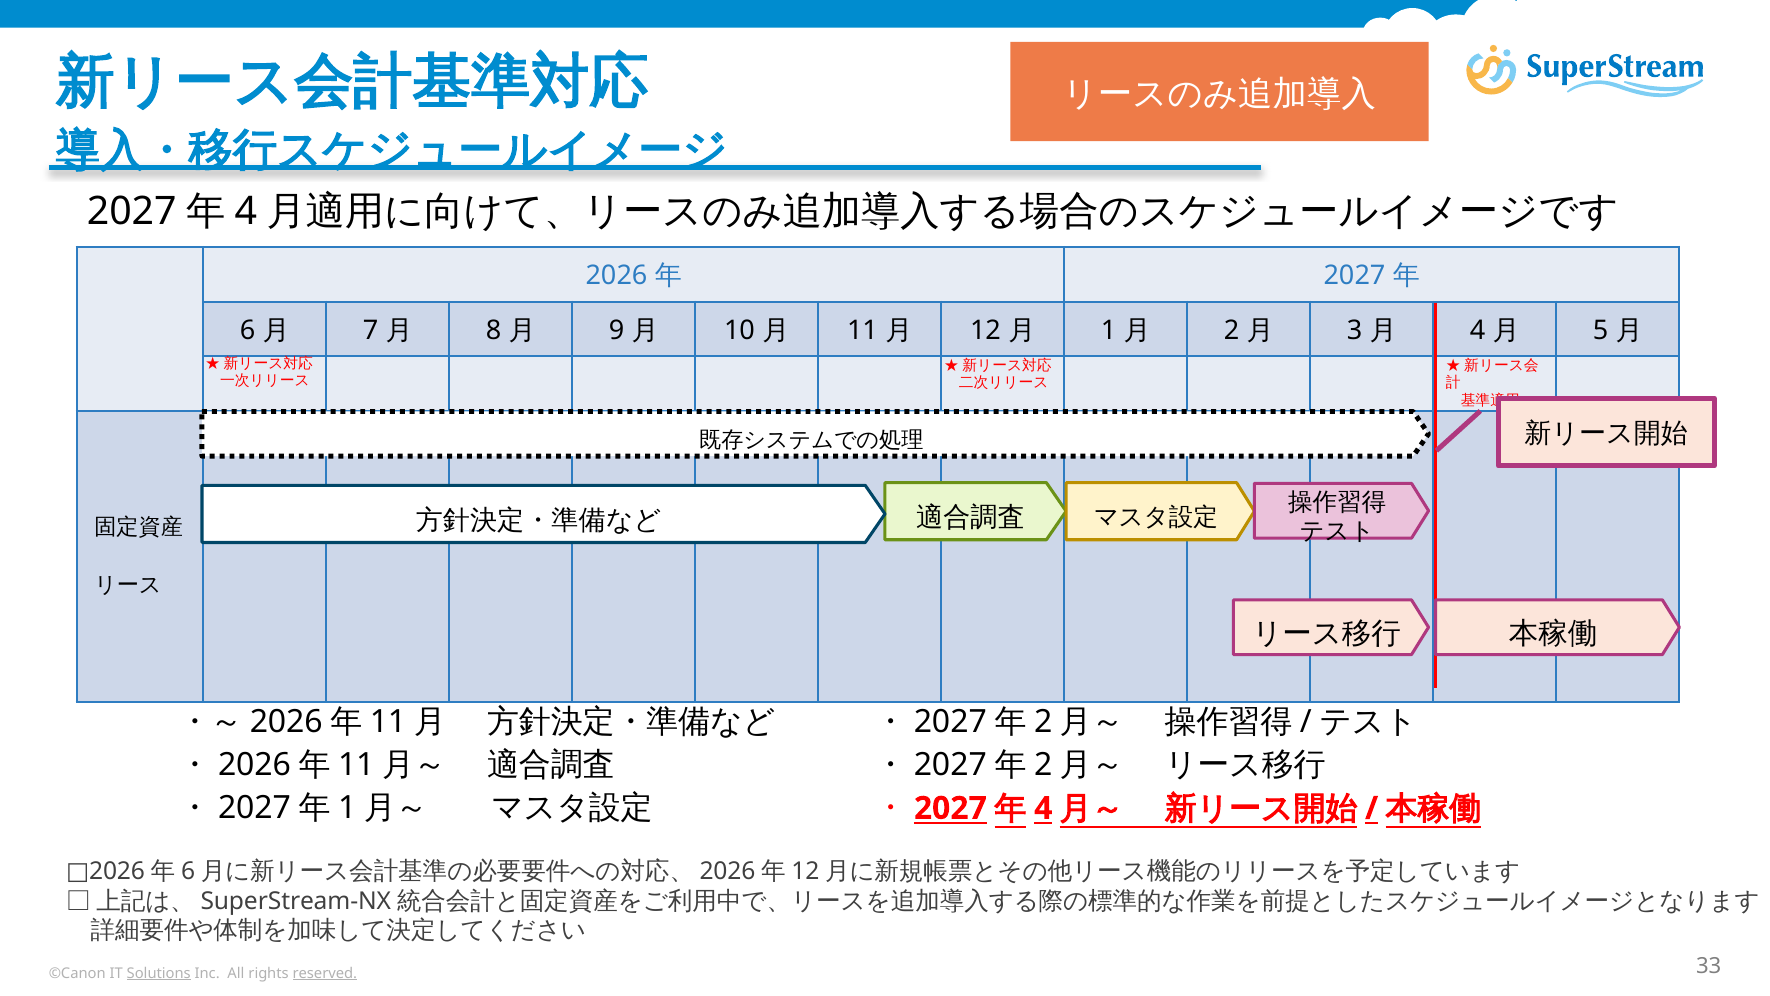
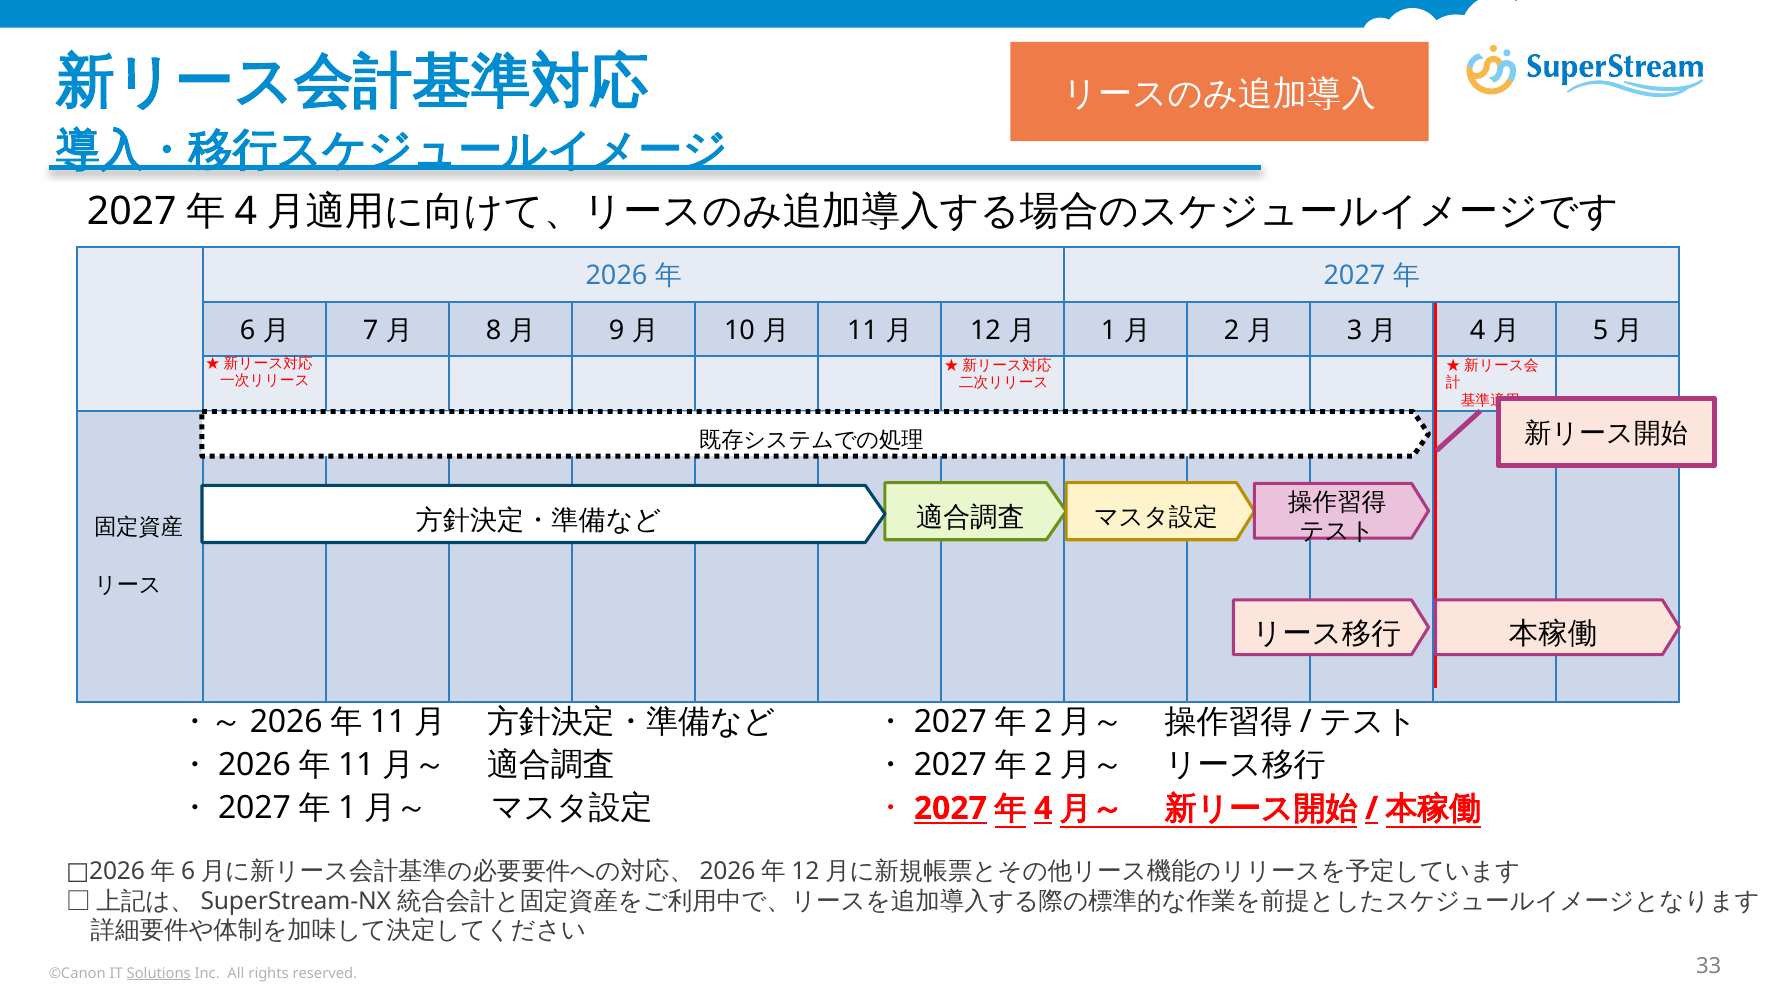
reserved underline: present -> none (325, 973)
